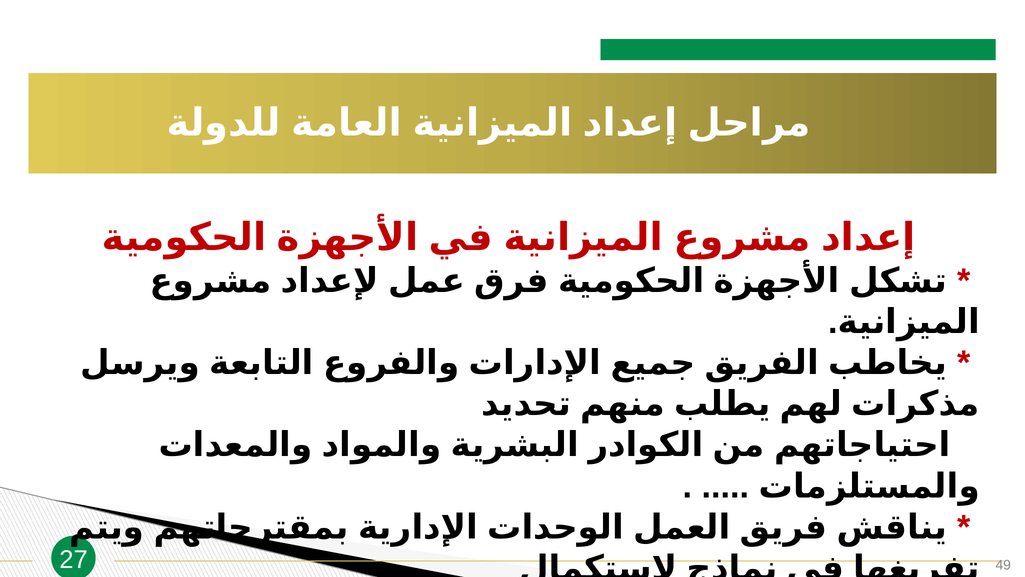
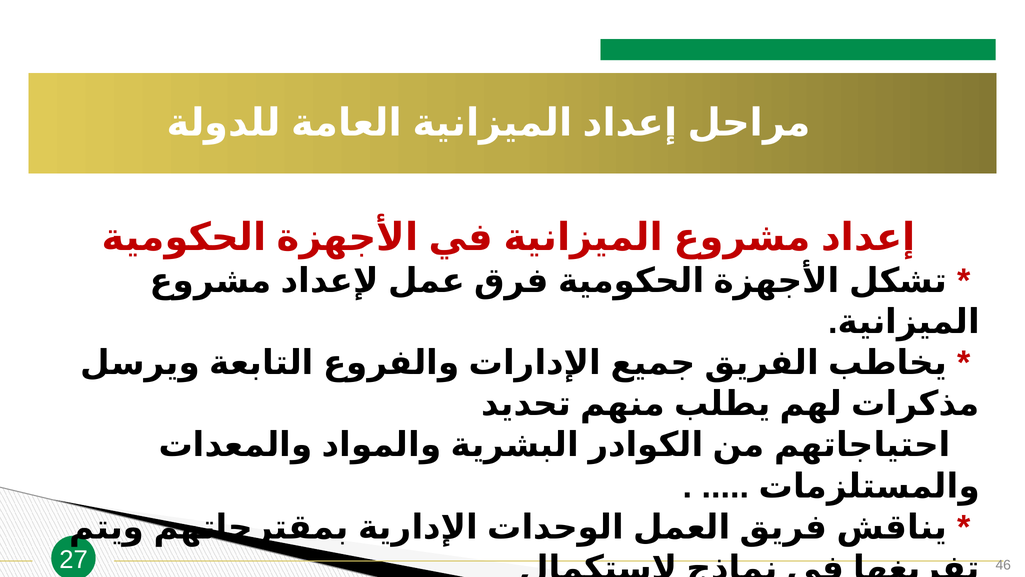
49: 49 -> 46 (1003, 565)
